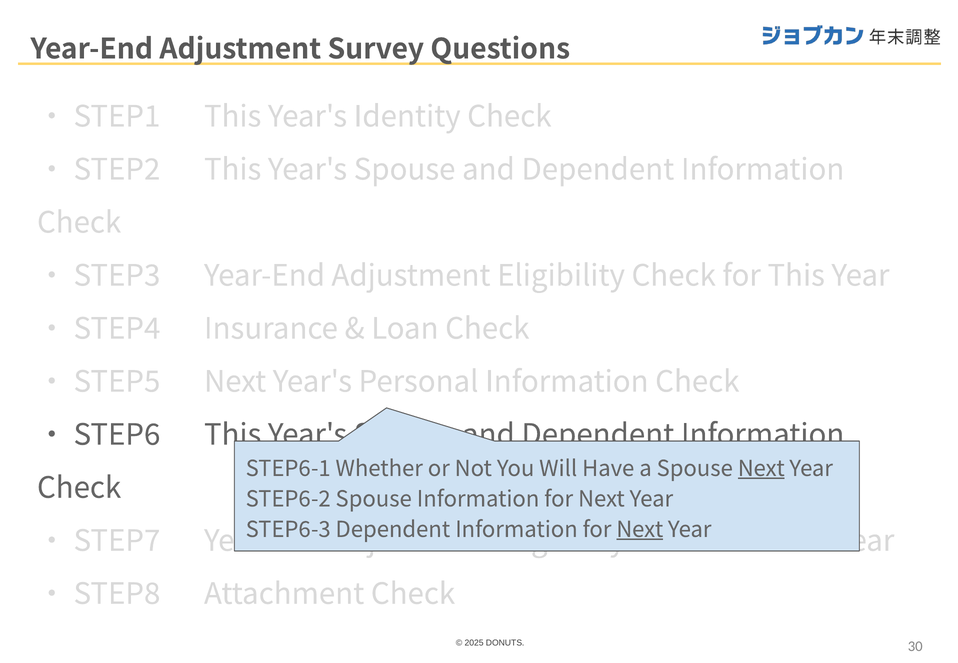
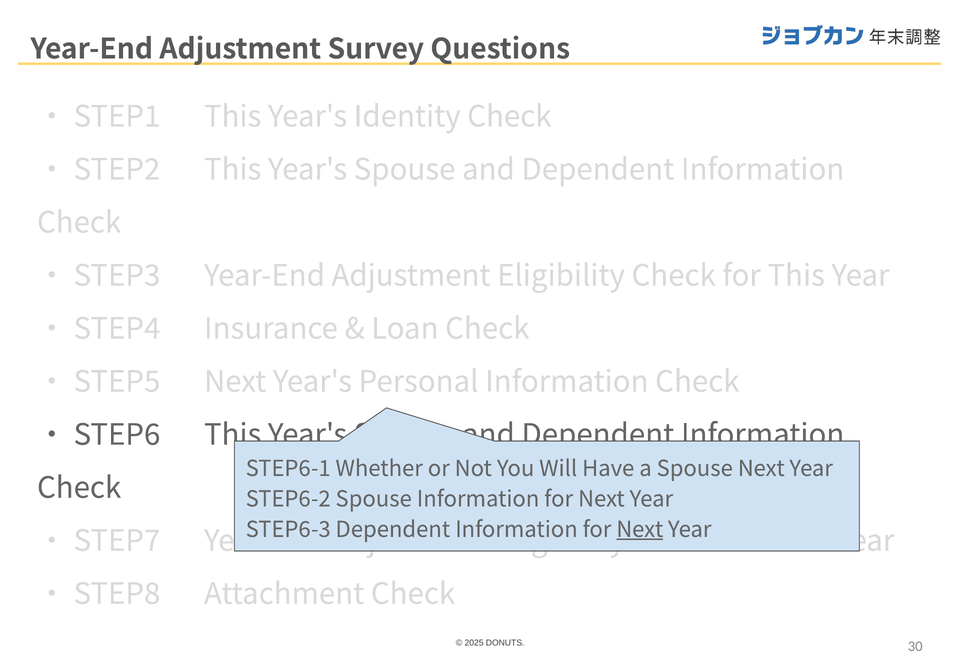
Next underline: present -> none (761, 469)
